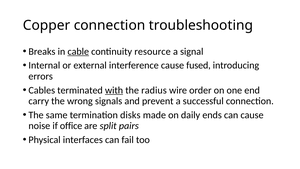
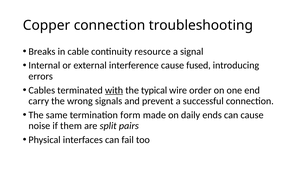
cable underline: present -> none (78, 51)
radius: radius -> typical (154, 90)
disks: disks -> form (130, 115)
office: office -> them (71, 126)
